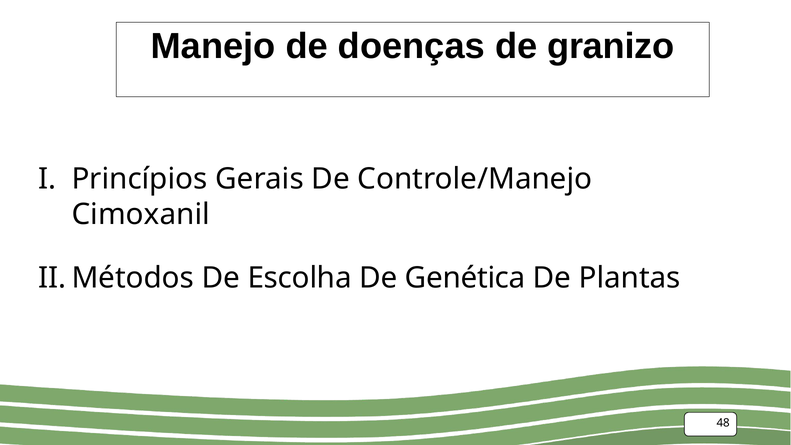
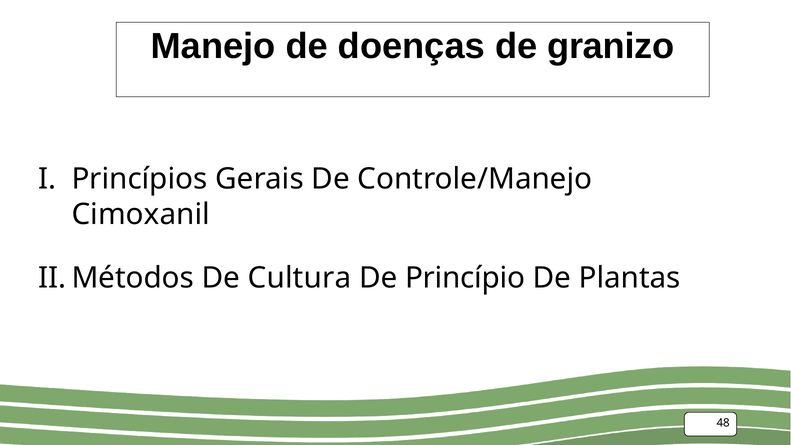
Escolha: Escolha -> Cultura (299, 278)
Genética: Genética -> Princípio (465, 278)
